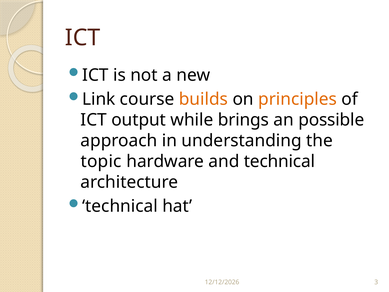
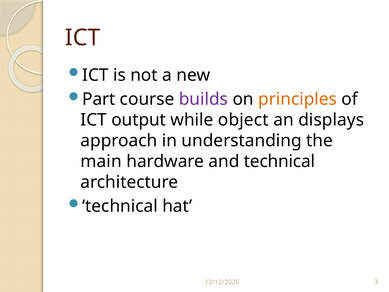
Link: Link -> Part (99, 99)
builds colour: orange -> purple (203, 99)
brings: brings -> object (243, 120)
possible: possible -> displays (331, 120)
topic: topic -> main (101, 161)
